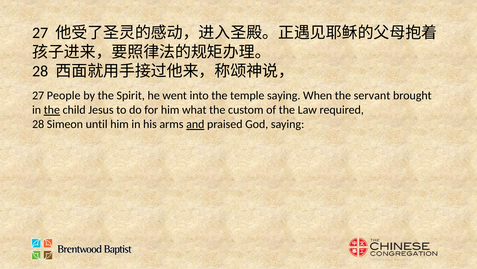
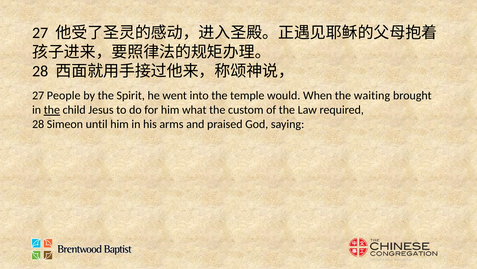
temple saying: saying -> would (284, 95)
servant: servant -> waiting (372, 95)
and underline: present -> none (195, 124)
